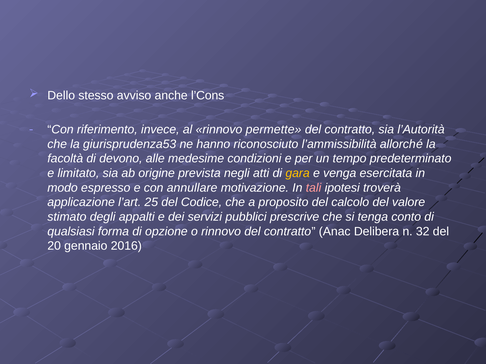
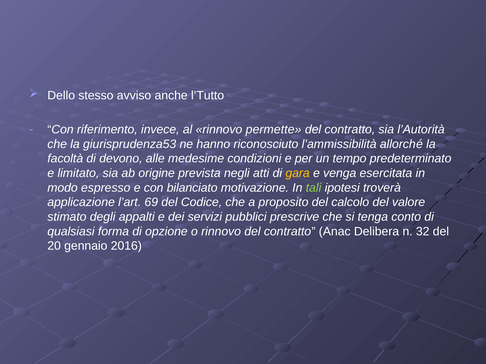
l’Cons: l’Cons -> l’Tutto (208, 96)
annullare: annullare -> bilanciato (192, 188)
tali colour: pink -> light green (314, 188)
25: 25 -> 69 (151, 203)
